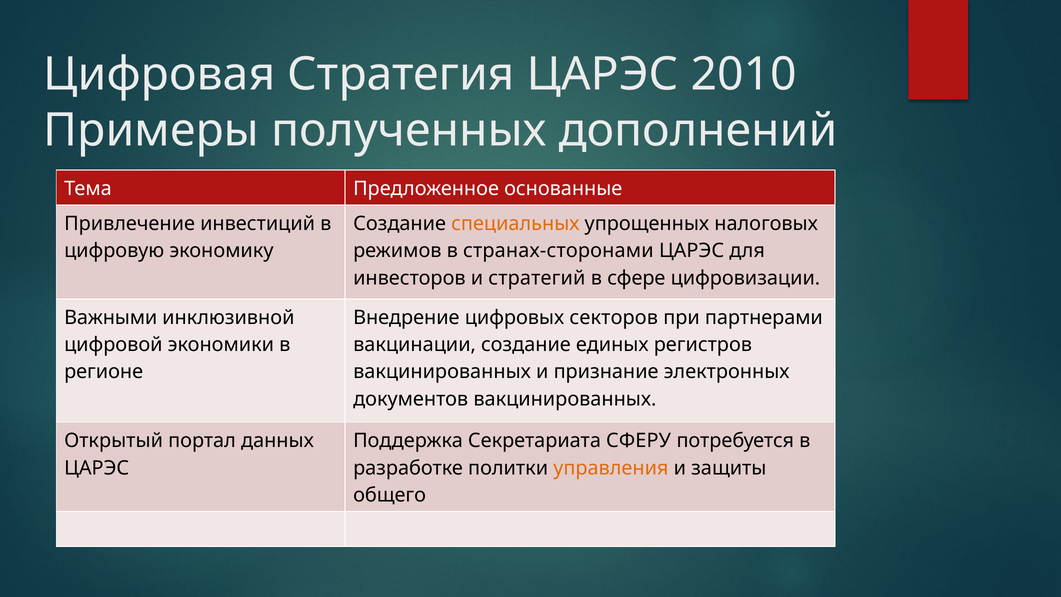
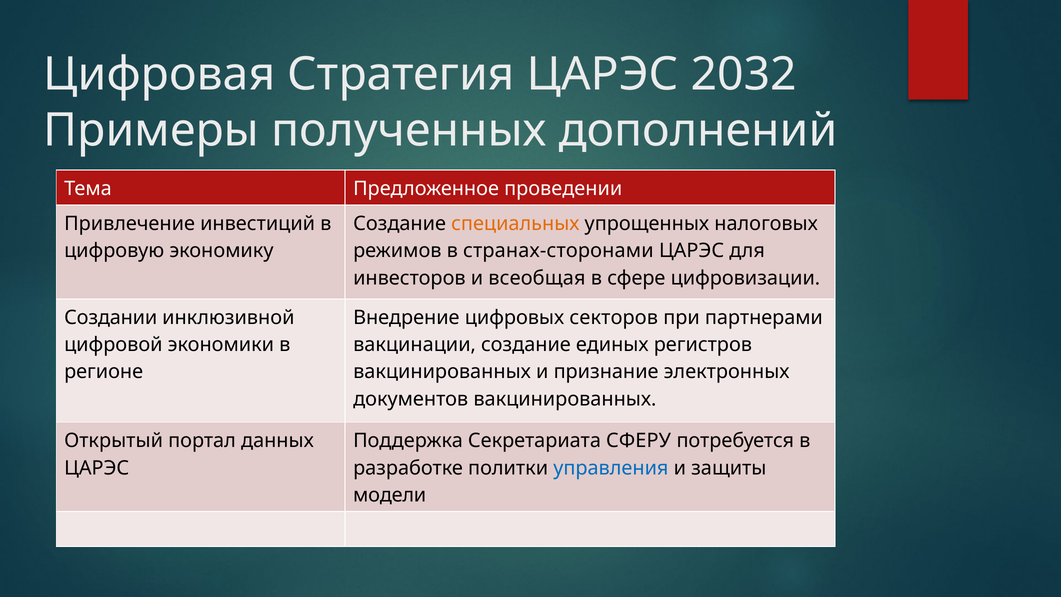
2010: 2010 -> 2032 (744, 74)
основанные: основанные -> проведении (563, 189)
стратегий: стратегий -> всеобщая (537, 278)
Важными: Важными -> Создании (111, 318)
управления colour: orange -> blue (611, 468)
общего: общего -> модели (390, 495)
